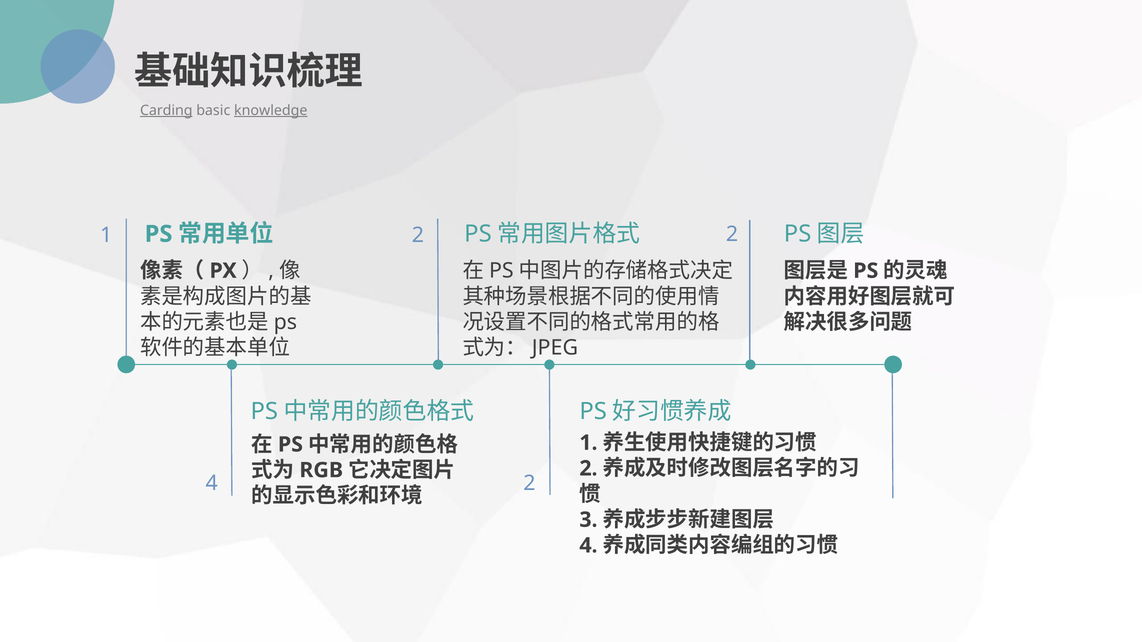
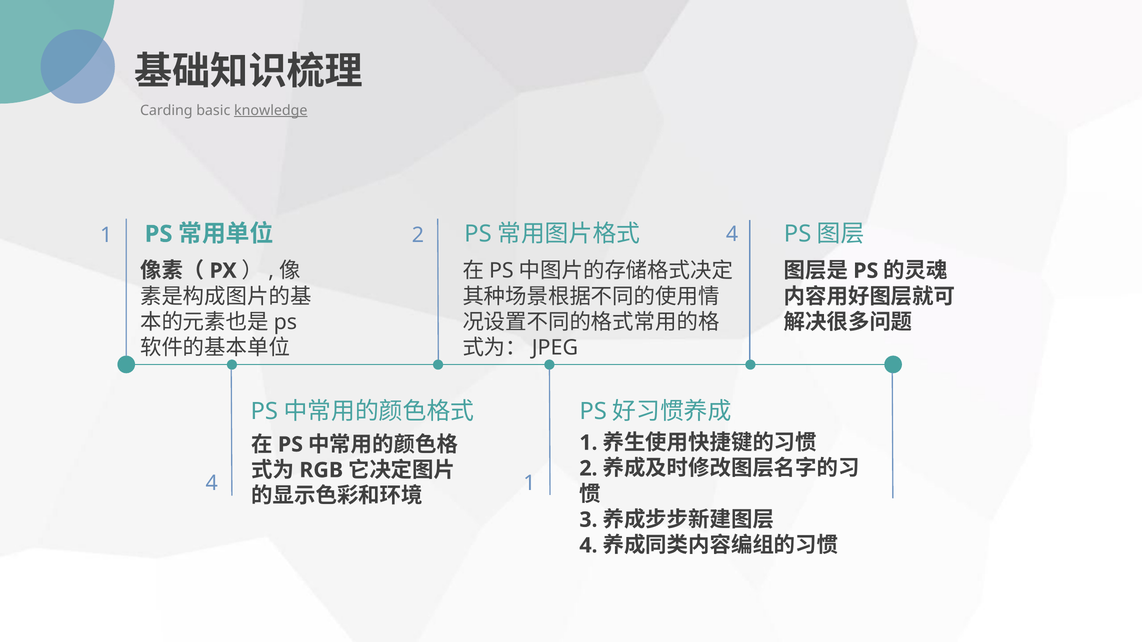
Carding underline: present -> none (166, 110)
2: 2 -> 4 (732, 234)
4 2: 2 -> 1 (529, 484)
